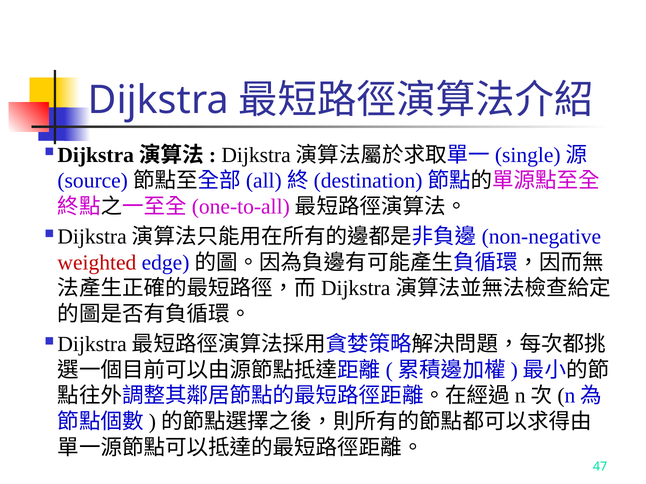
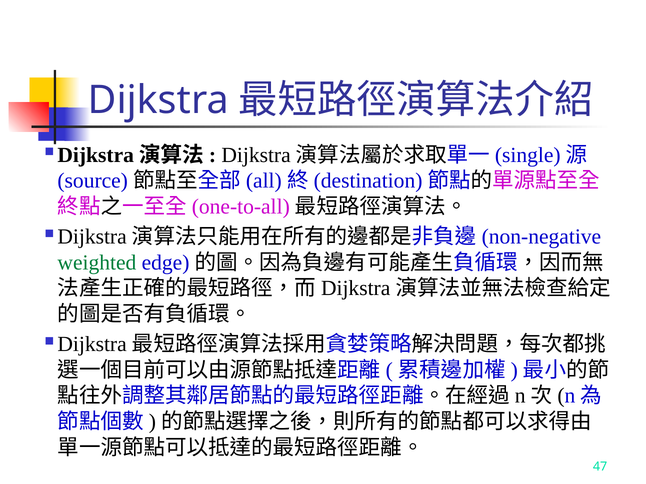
weighted colour: red -> green (97, 263)
